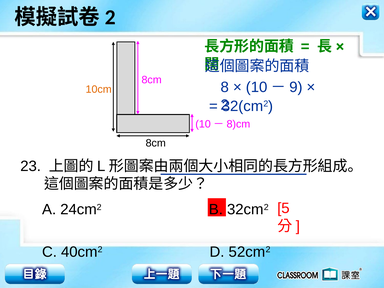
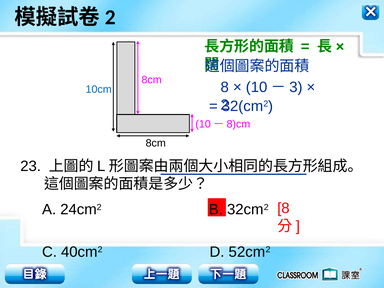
9: 9 -> 3 (296, 87)
10cm colour: orange -> blue (99, 89)
5: 5 -> 8 (284, 208)
